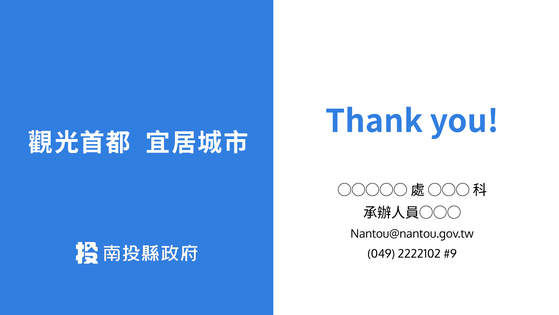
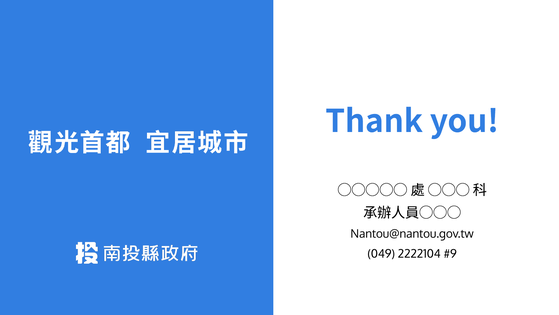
2222102: 2222102 -> 2222104 (419, 253)
